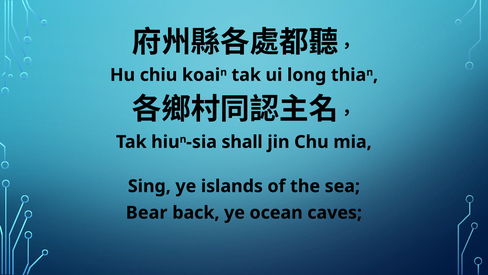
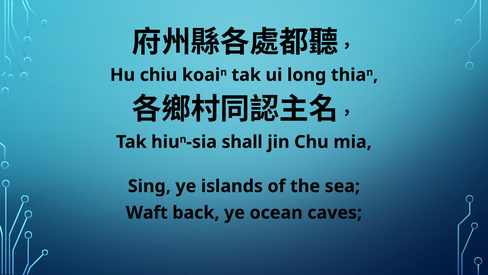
Bear: Bear -> Waft (147, 212)
